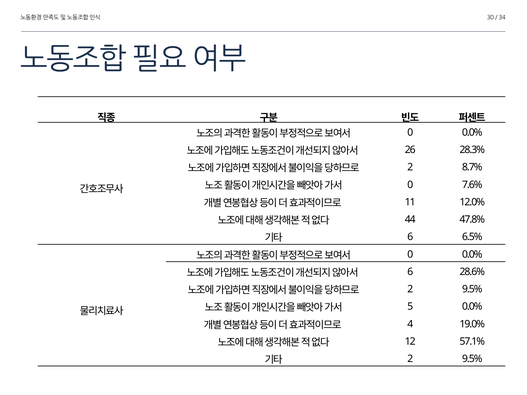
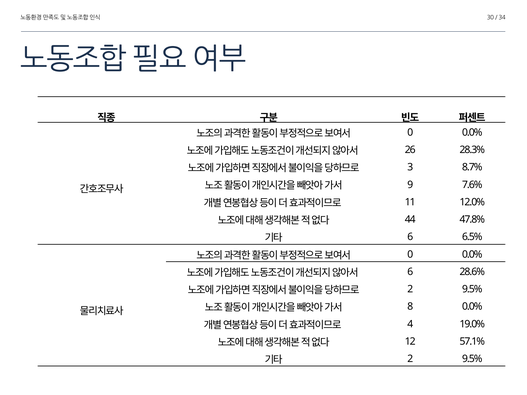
2: 2 -> 3 (410, 167)
0: 0 -> 9 (410, 185)
5: 5 -> 8 (410, 307)
